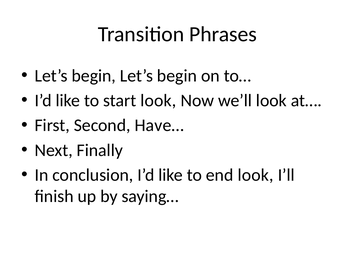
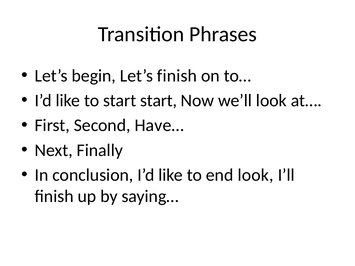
begin Let’s begin: begin -> finish (177, 76)
start look: look -> start (159, 101)
